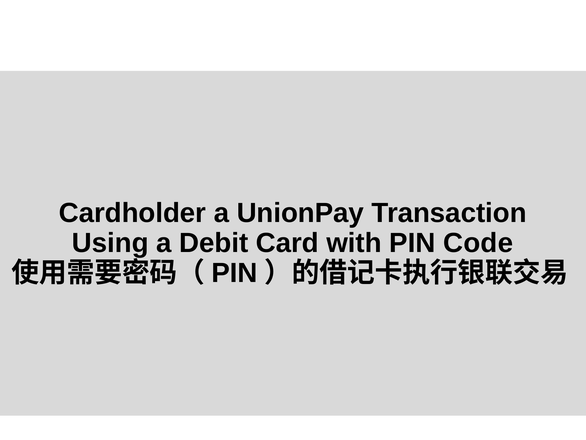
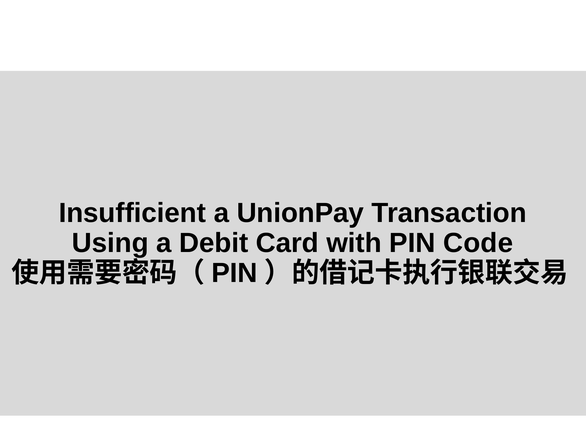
Cardholder: Cardholder -> Insufficient (132, 213)
